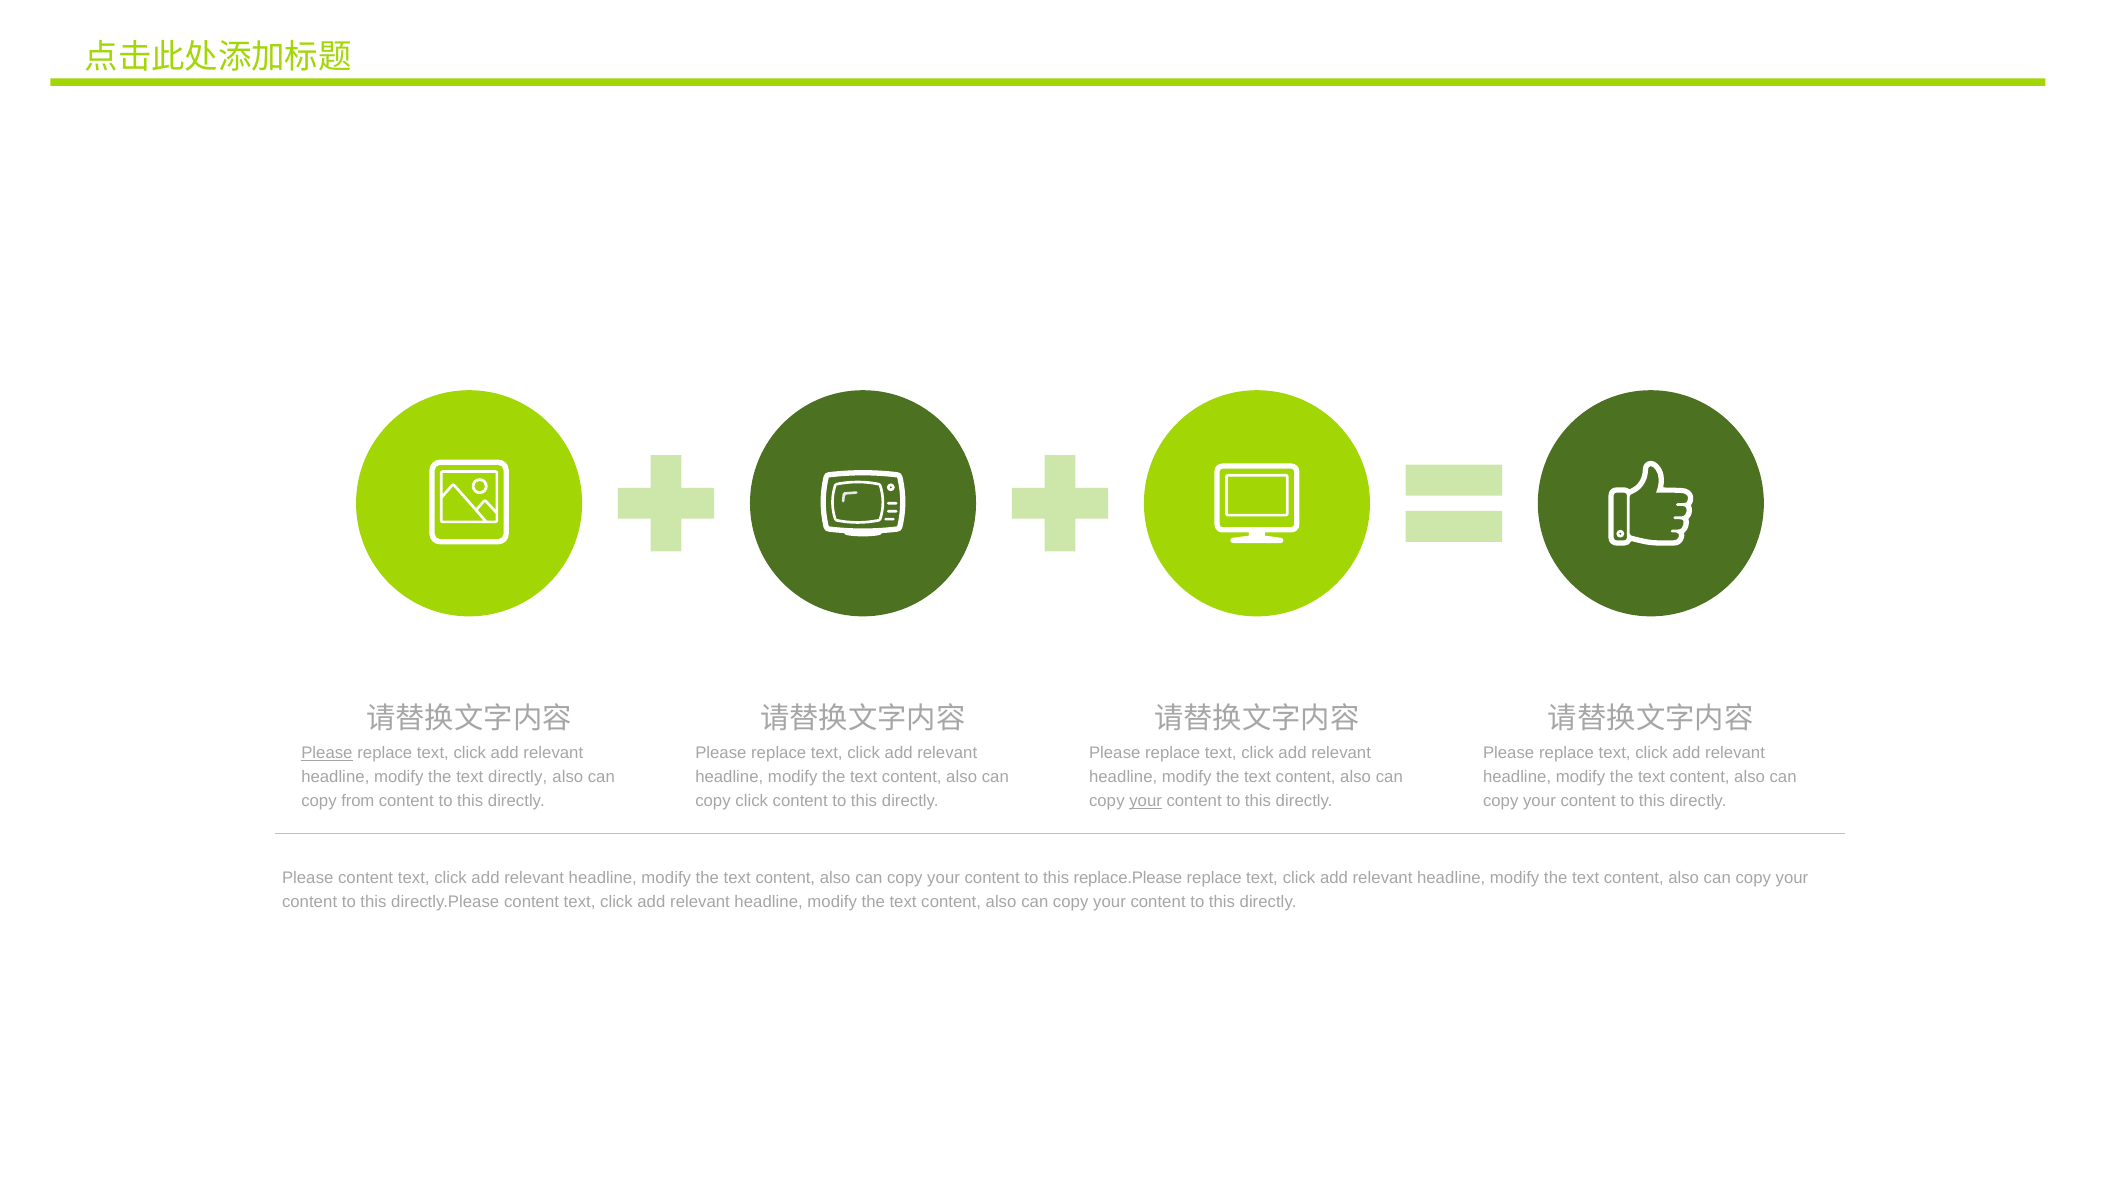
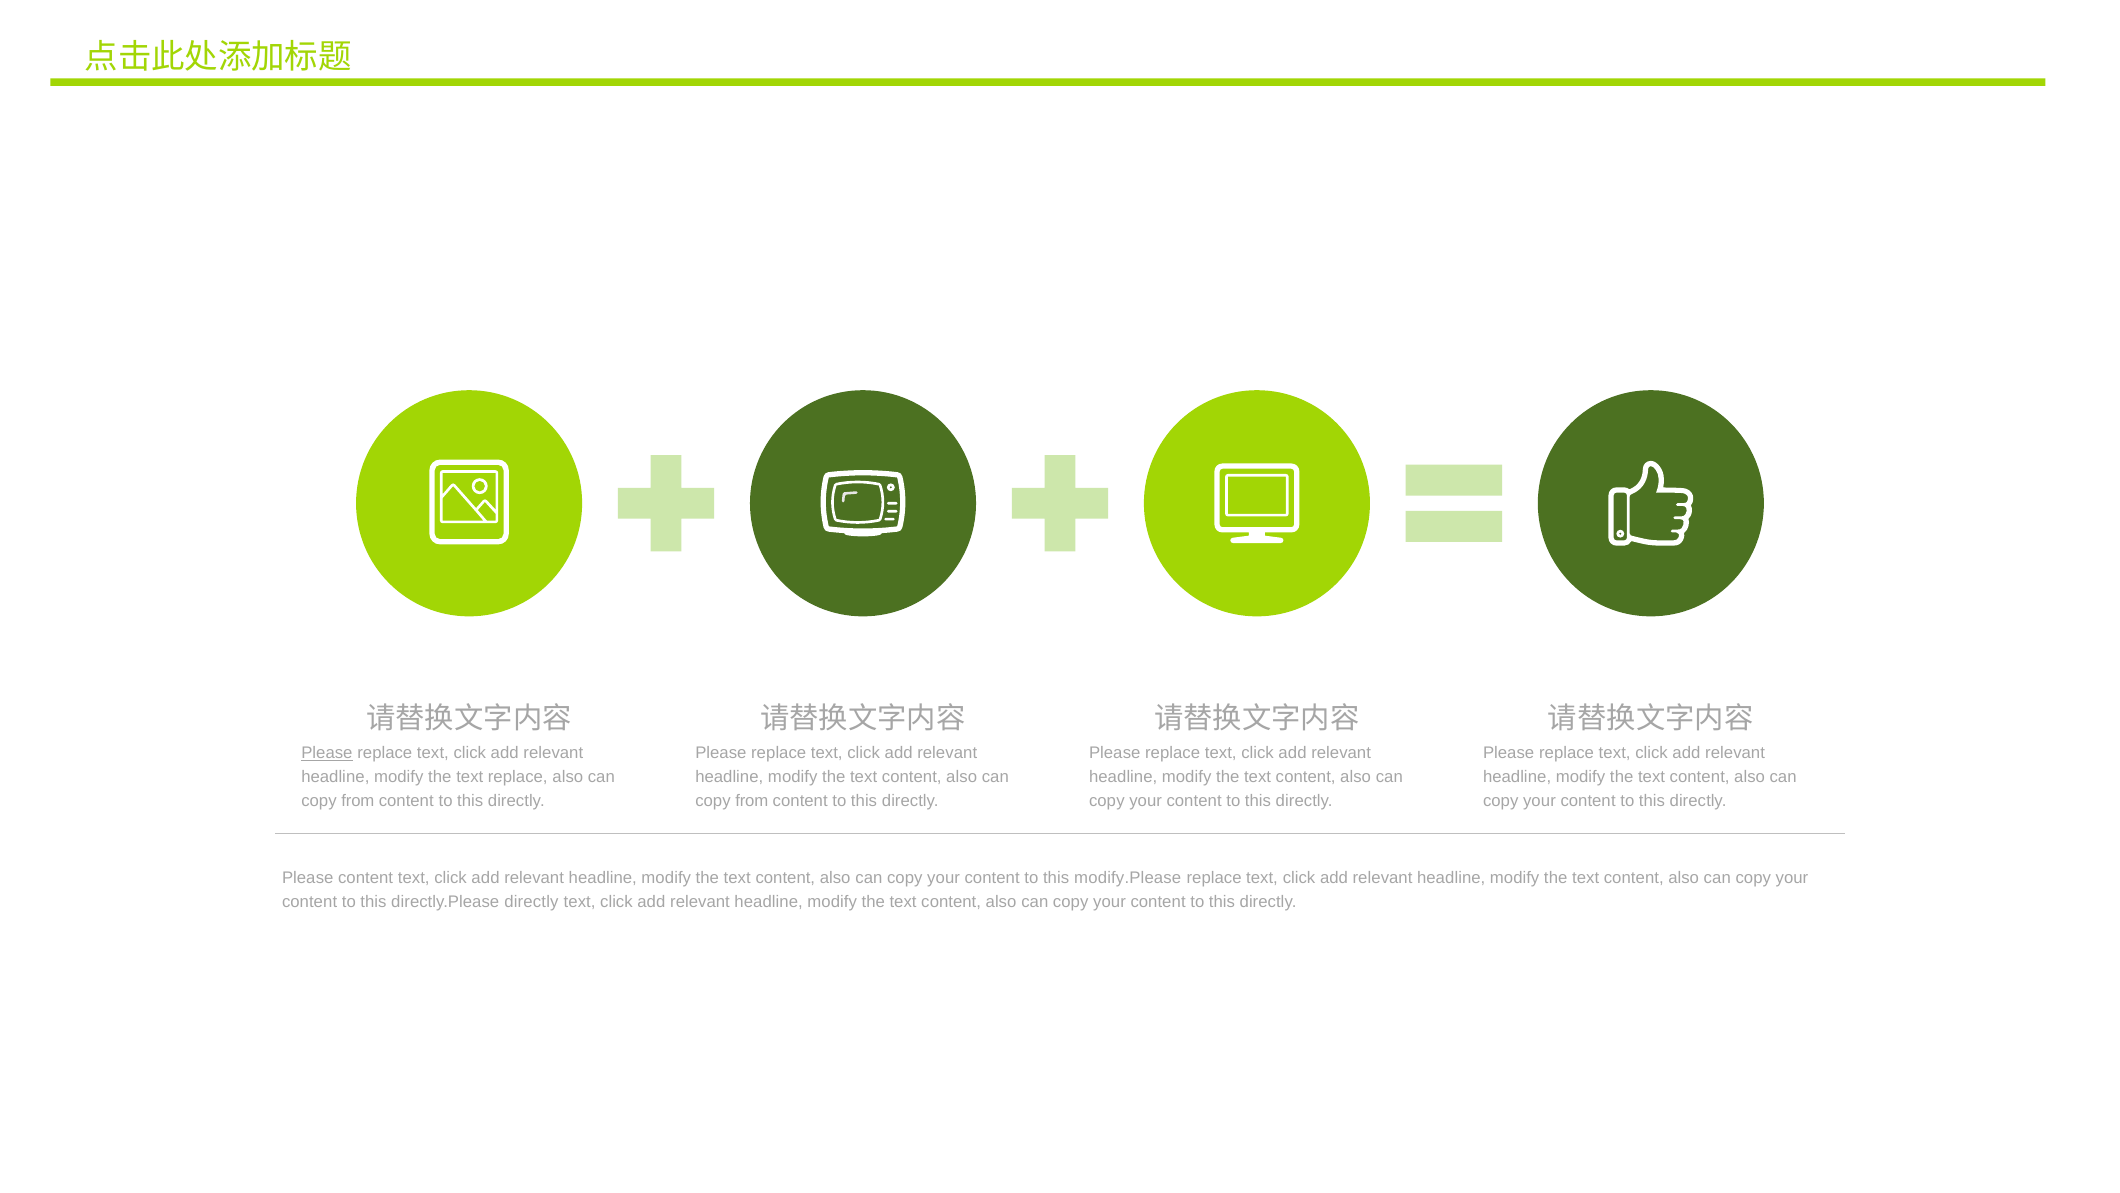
text directly: directly -> replace (518, 777)
click: click -> from (752, 801)
your underline: present -> none (1146, 801)
replace.Please: replace.Please -> modify.Please (1128, 878)
directly.Please content: content -> directly (531, 902)
